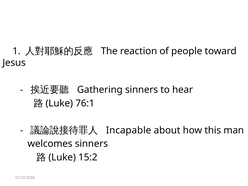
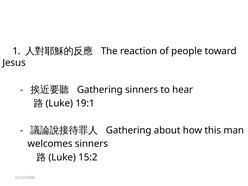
76:1: 76:1 -> 19:1 (85, 103)
Incapable: Incapable -> Gathering (129, 130)
